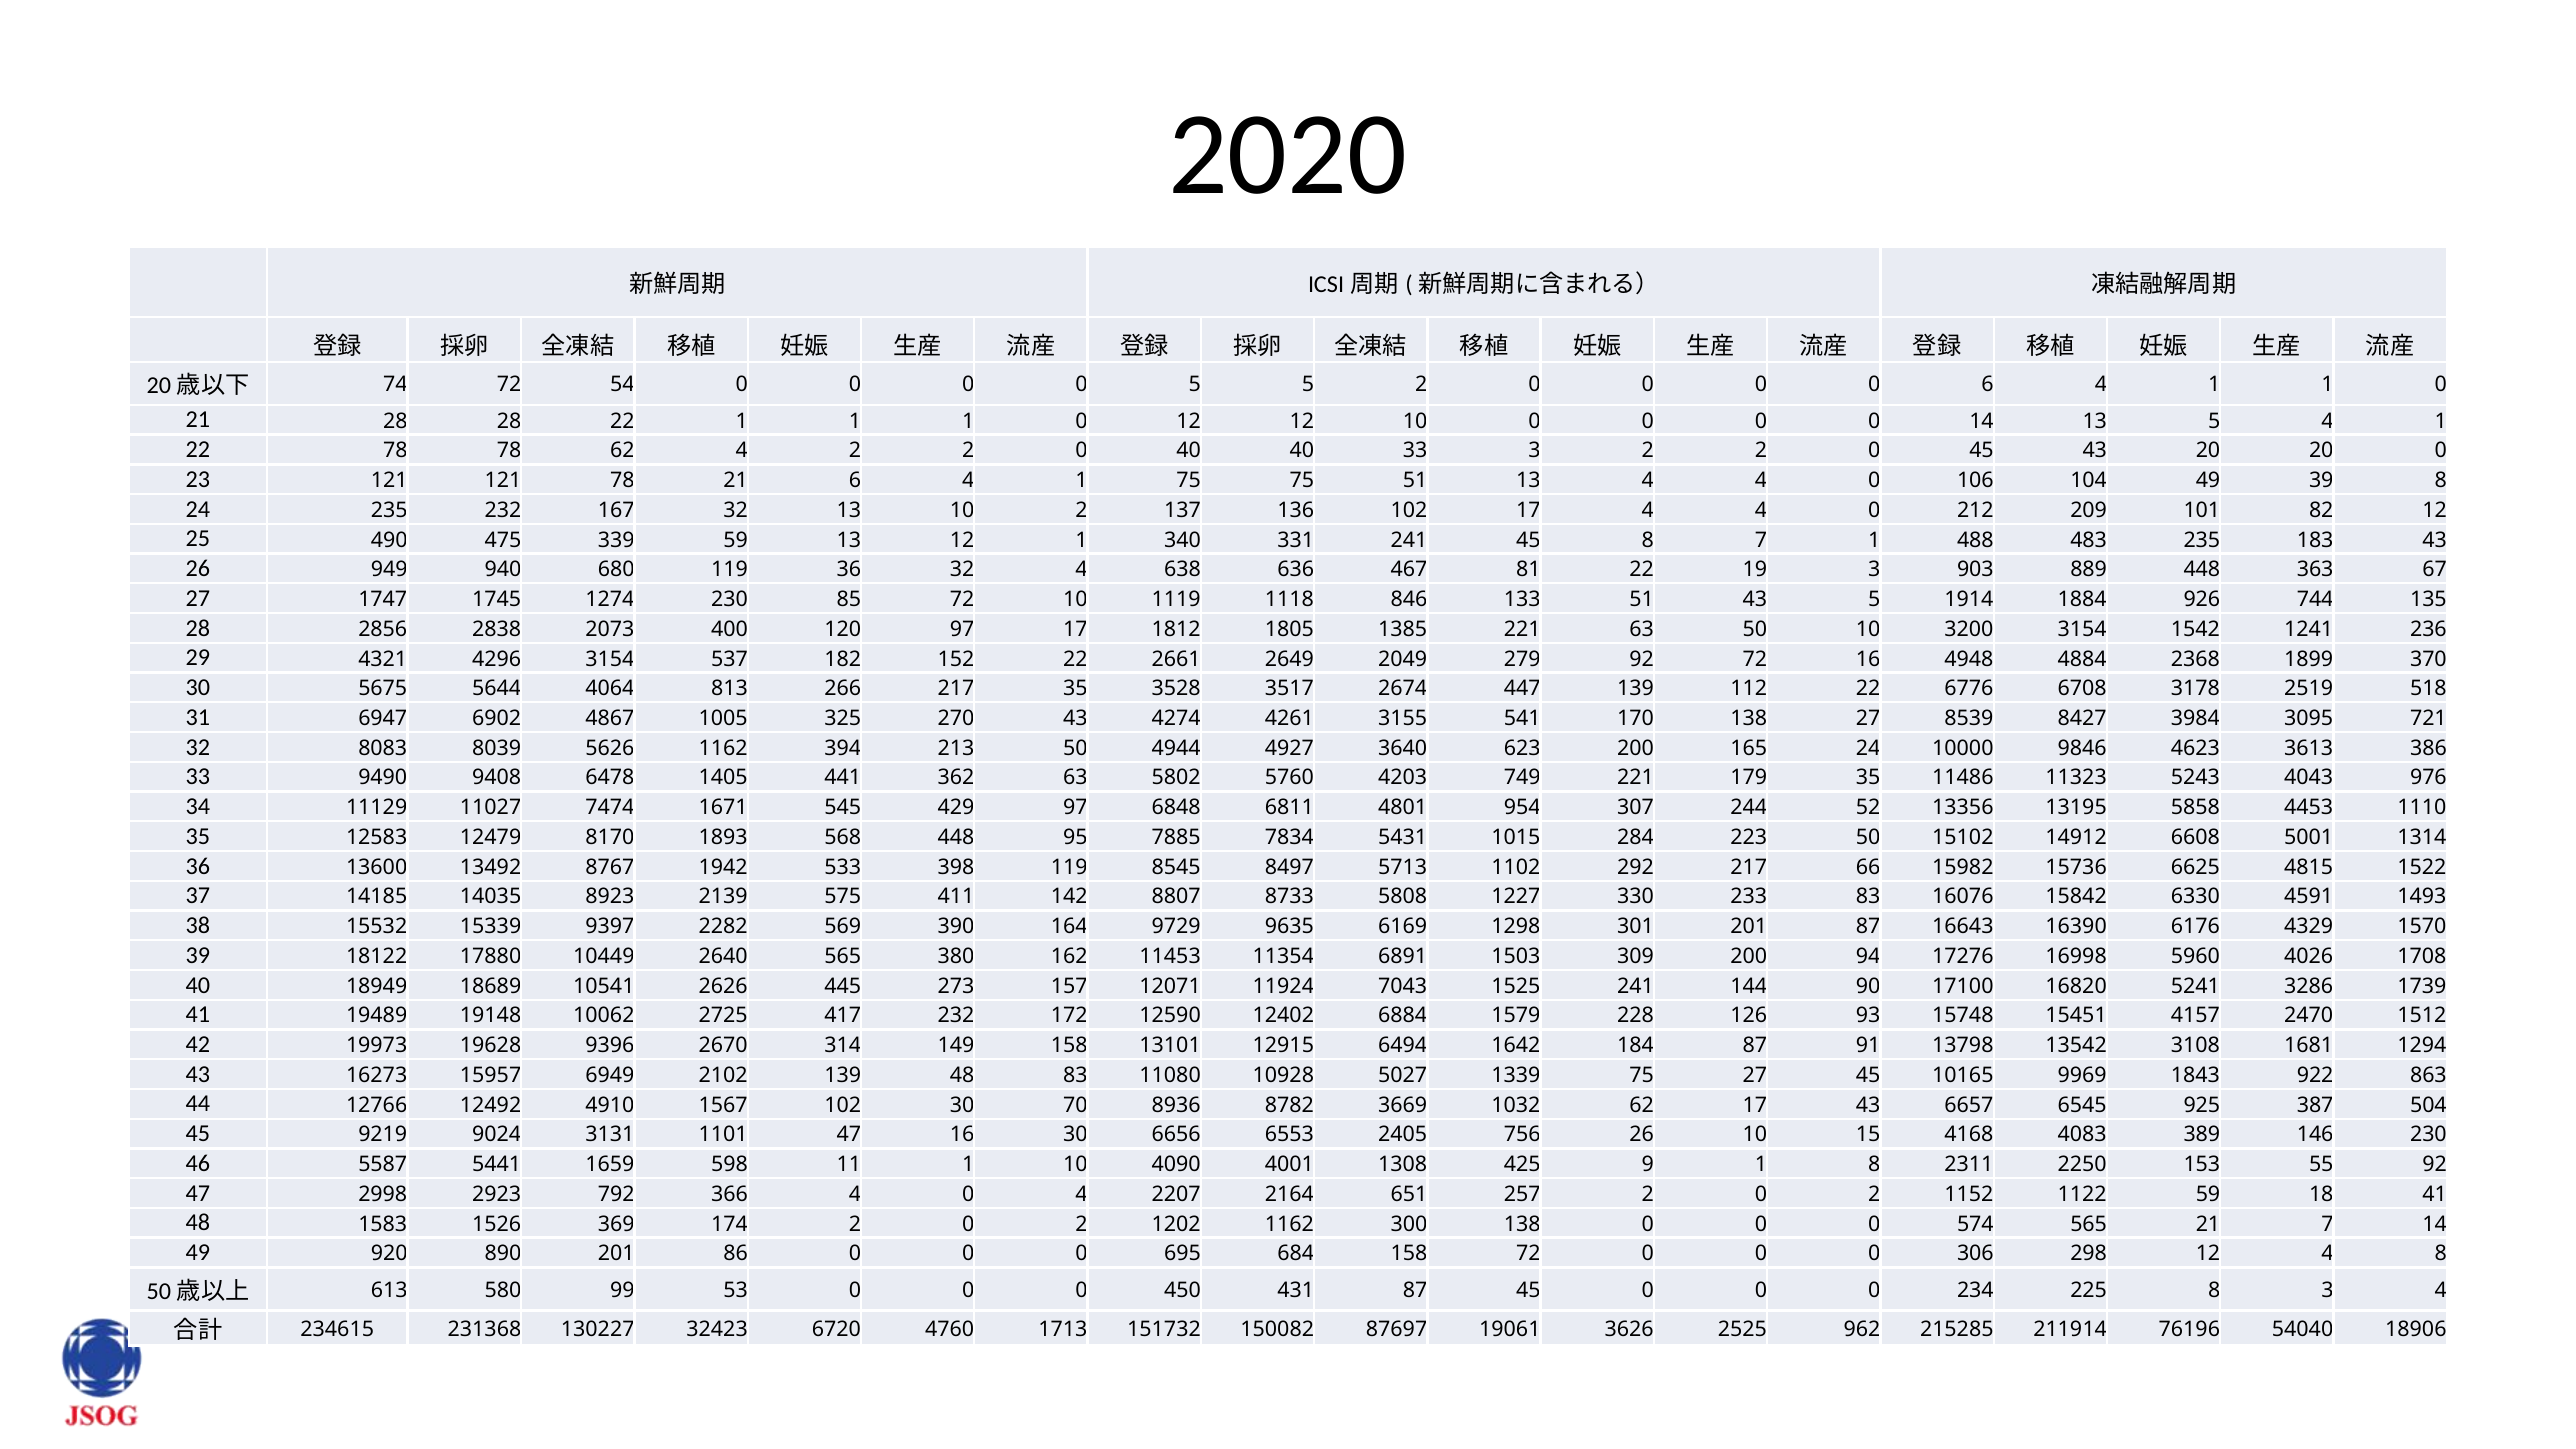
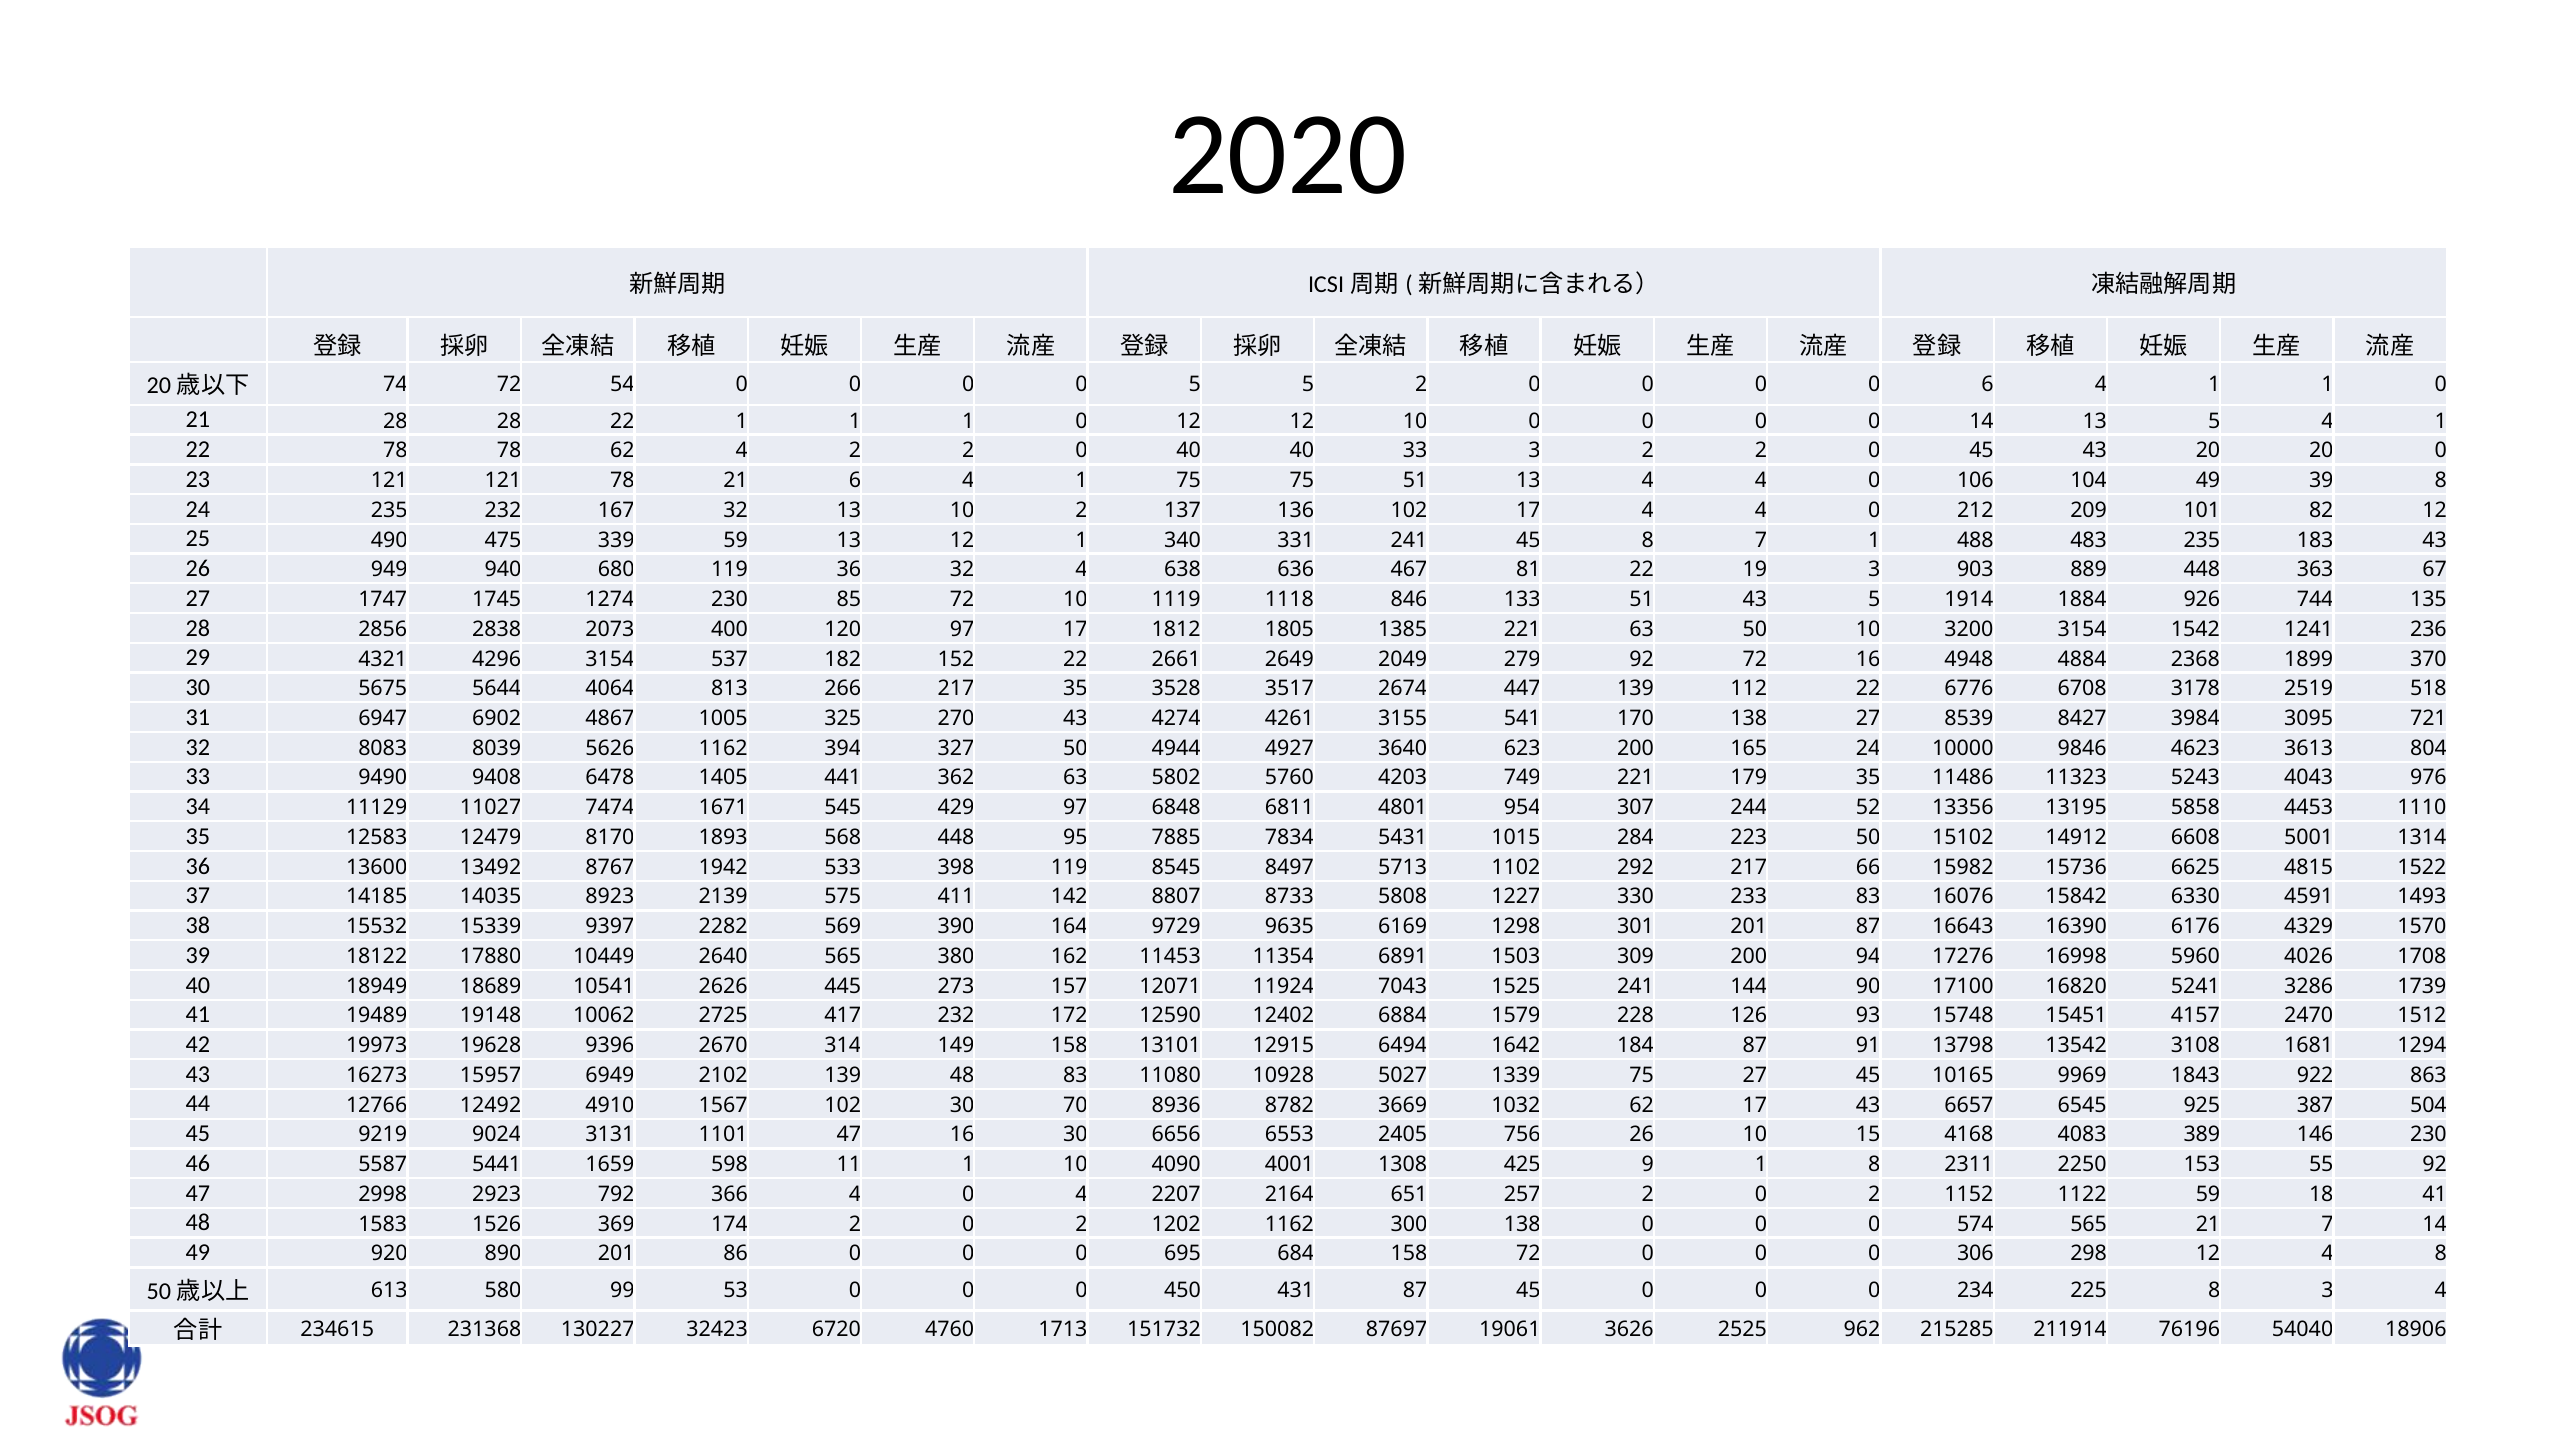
213: 213 -> 327 (956, 748)
386: 386 -> 804 (2428, 748)
